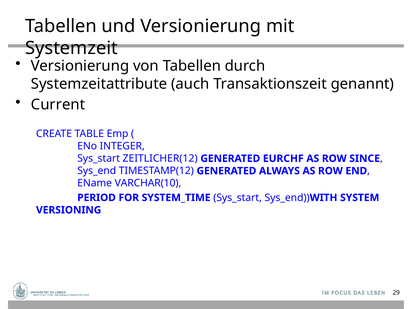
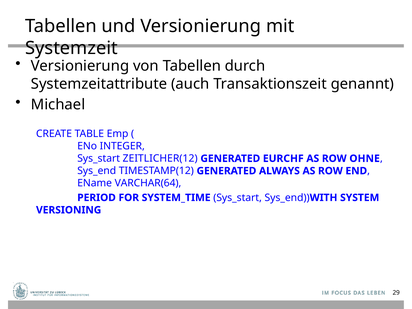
Current: Current -> Michael (58, 105)
SINCE: SINCE -> OHNE (365, 159)
VARCHAR(10: VARCHAR(10 -> VARCHAR(64 (148, 183)
